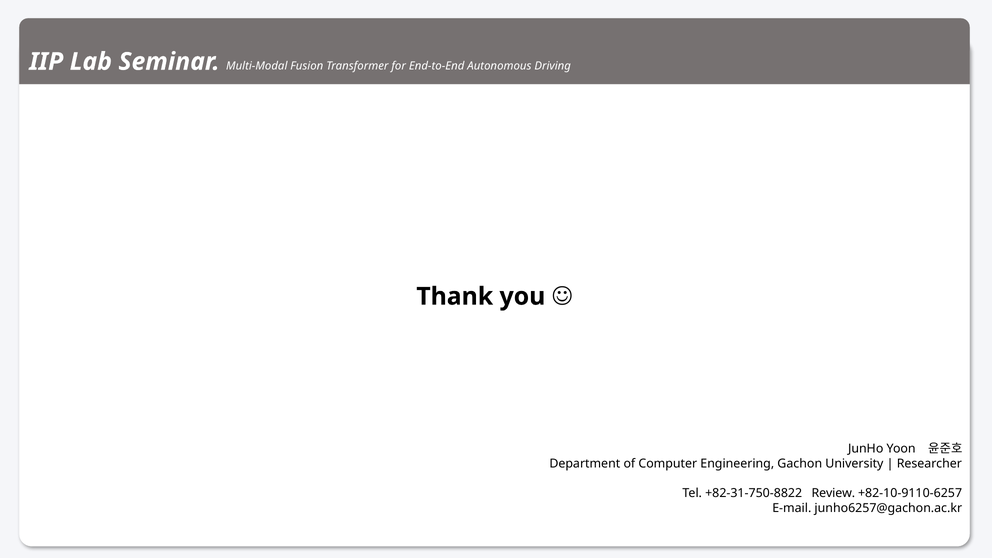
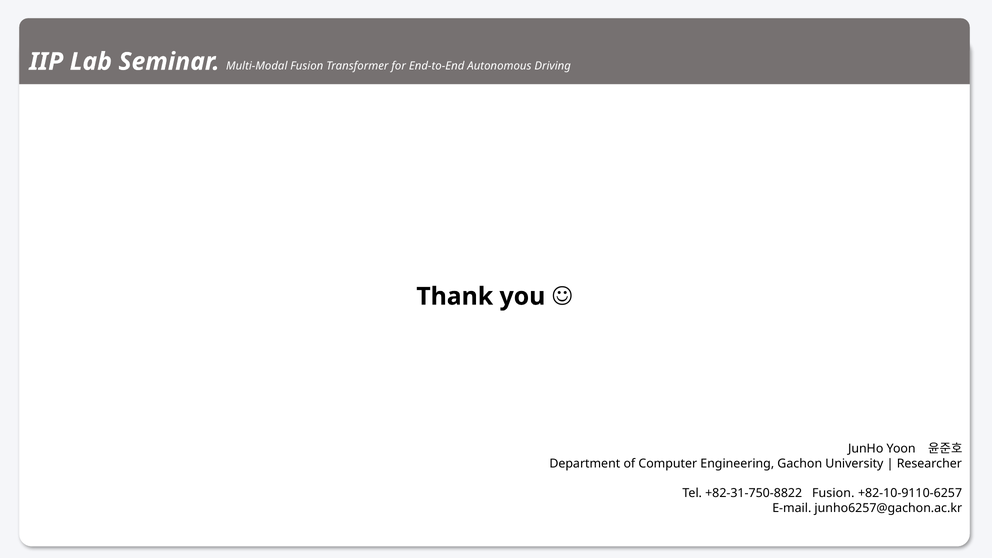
+82-31-750-8822 Review: Review -> Fusion (833, 493)
